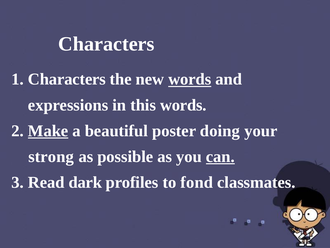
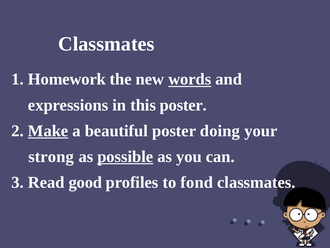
Characters: Characters -> Classmates (106, 44)
1 Characters: Characters -> Homework (67, 79)
this words: words -> poster (183, 105)
possible underline: none -> present (125, 156)
can underline: present -> none (220, 156)
dark: dark -> good (85, 182)
